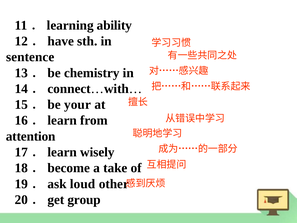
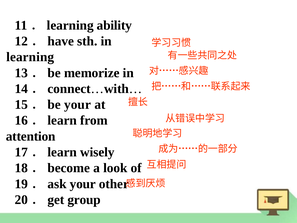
sentence: sentence -> learning (30, 57)
chemistry: chemistry -> memorize (92, 73)
take: take -> look (115, 168)
loud: loud -> your (83, 184)
